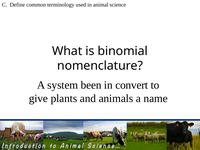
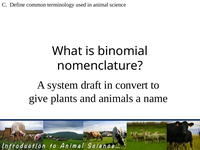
been: been -> draft (91, 85)
